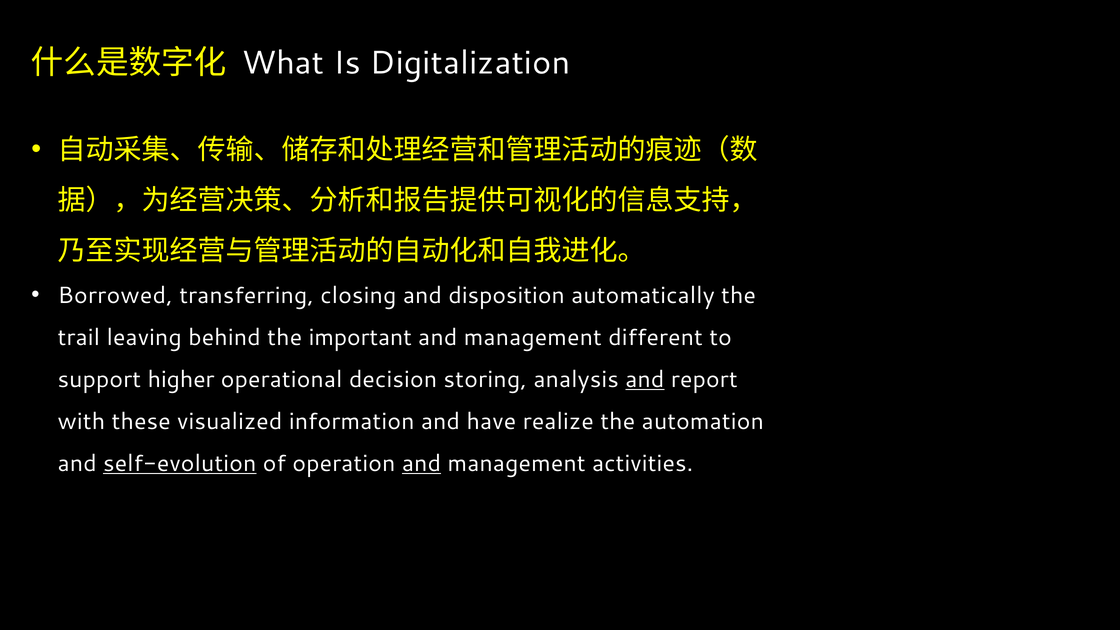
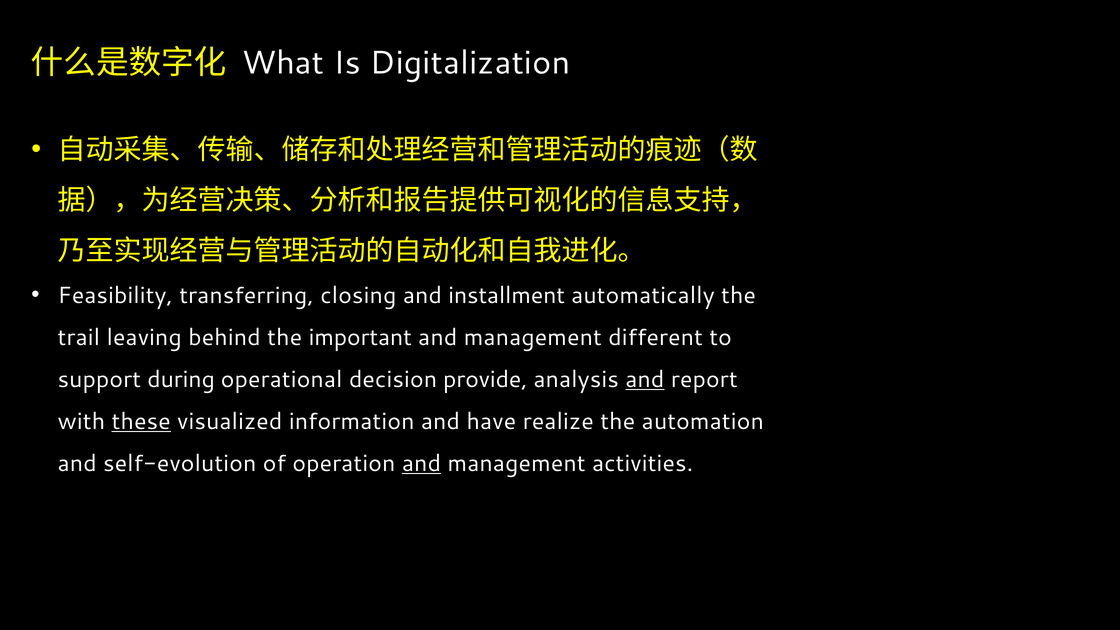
Borrowed: Borrowed -> Feasibility (115, 295)
disposition: disposition -> installment (507, 295)
higher: higher -> during (181, 379)
storing: storing -> provide (485, 379)
these underline: none -> present (141, 421)
self-evolution underline: present -> none (180, 463)
